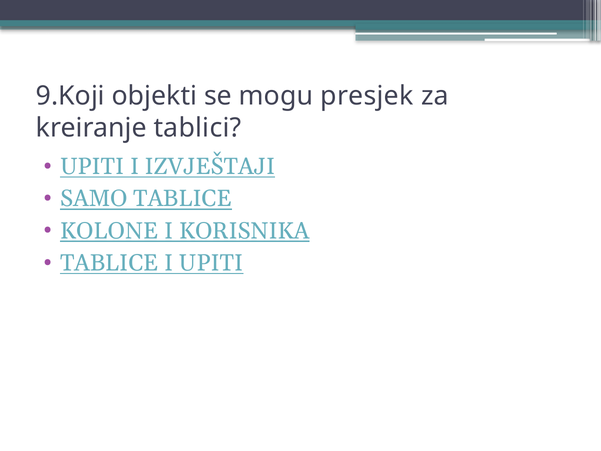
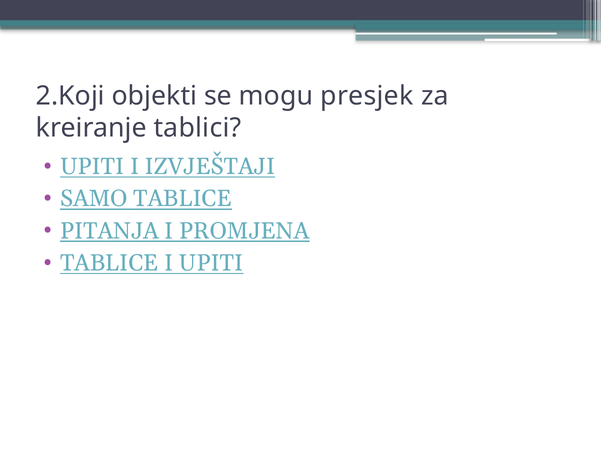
9.Koji: 9.Koji -> 2.Koji (70, 96)
KOLONE: KOLONE -> PITANJA (109, 231)
KORISNIKA: KORISNIKA -> PROMJENA (244, 231)
